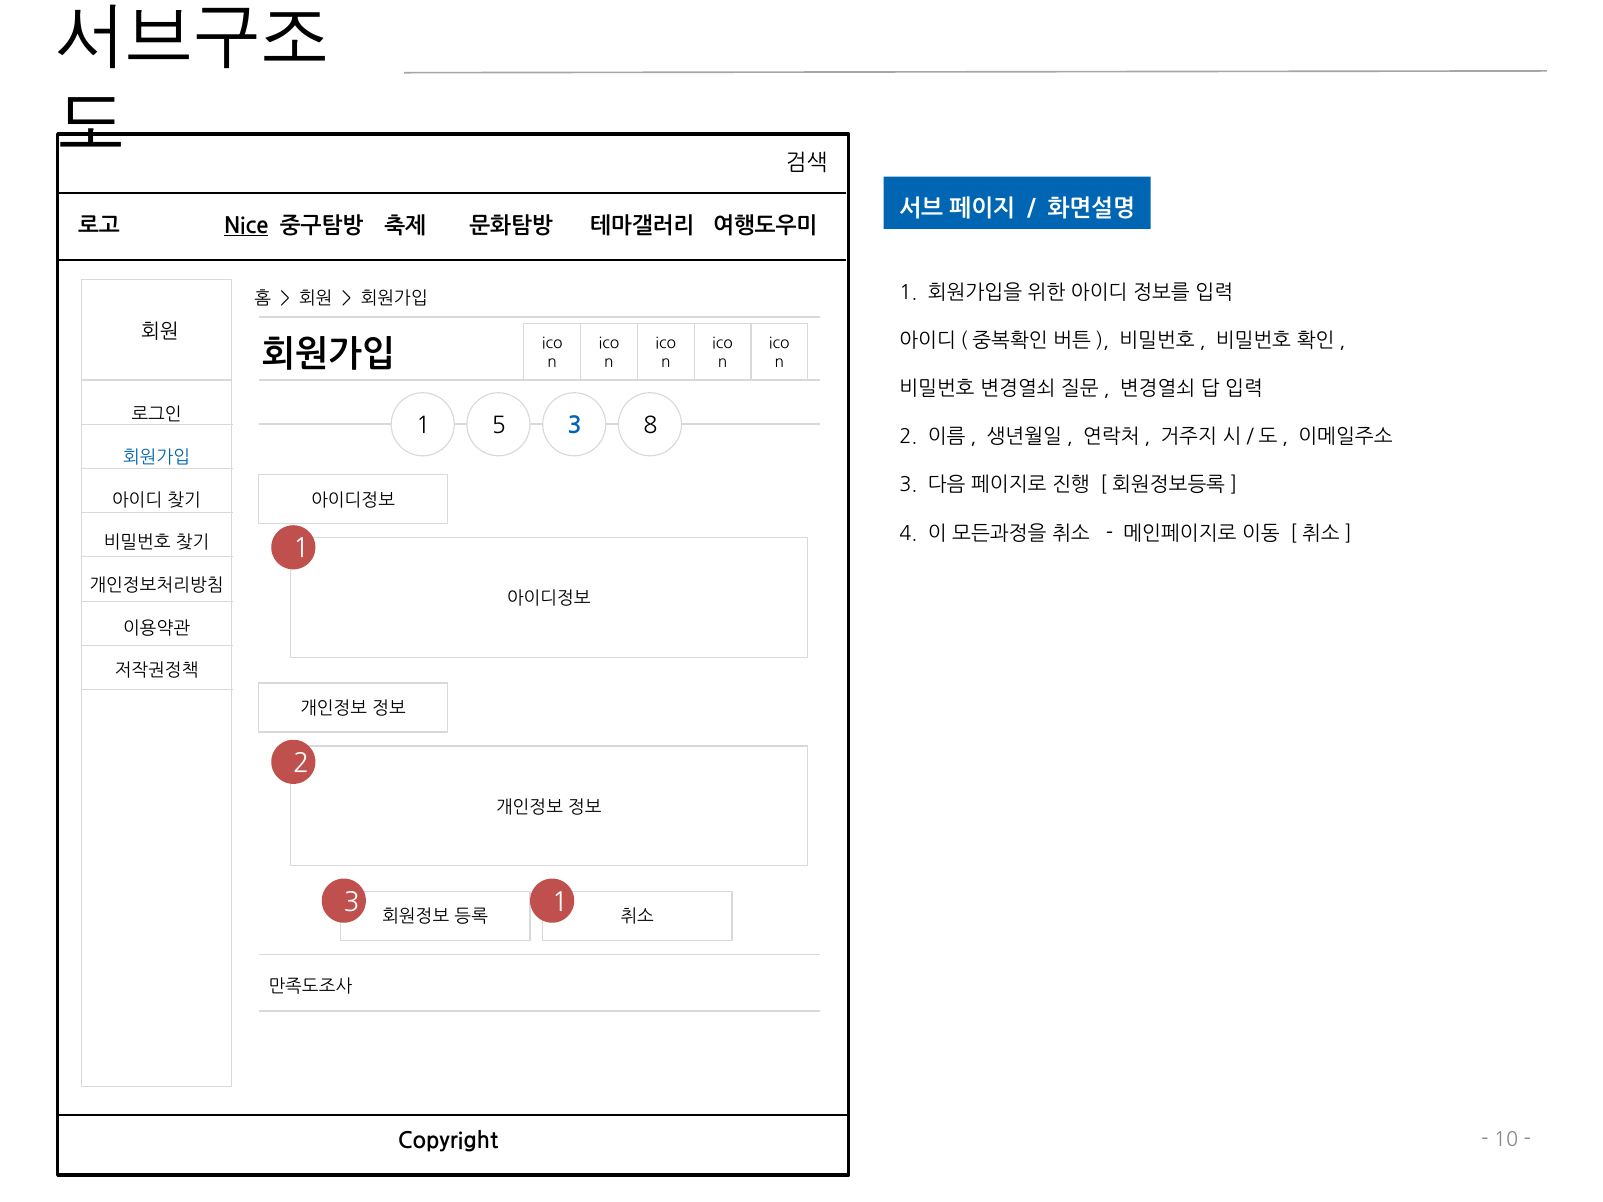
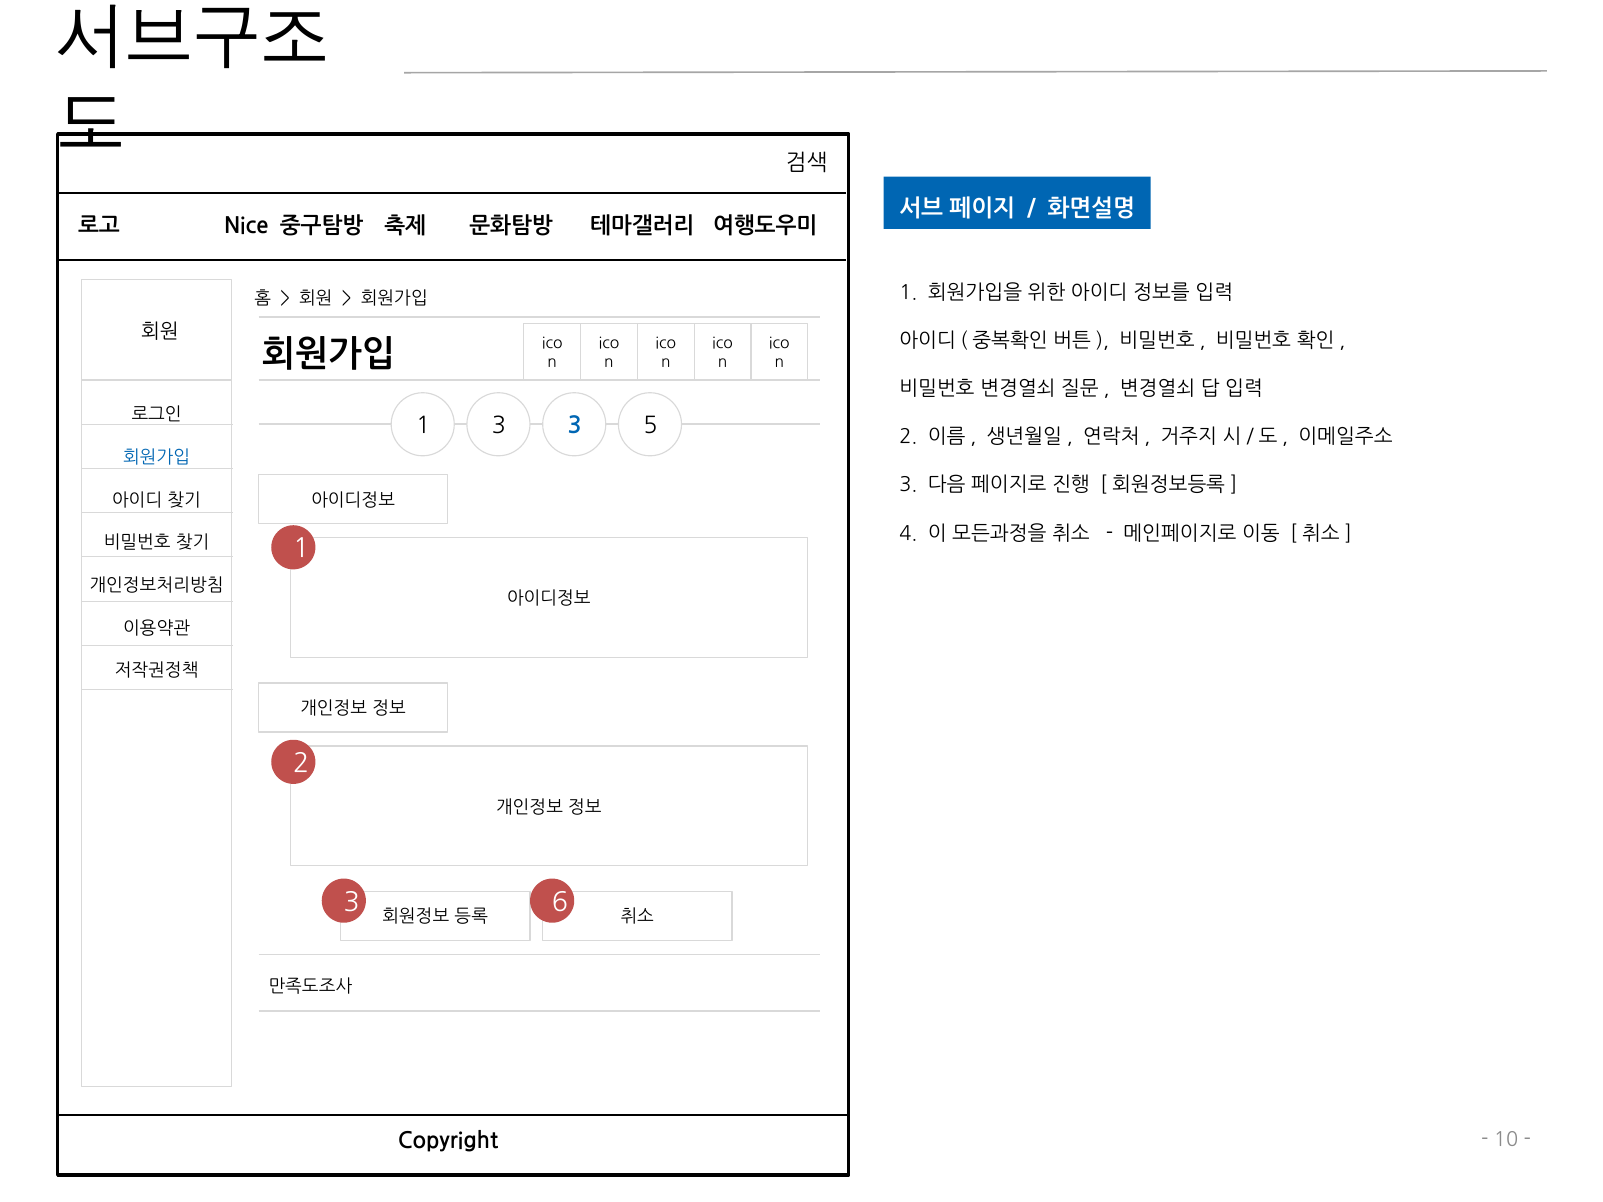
Nice underline: present -> none (246, 226)
1 5: 5 -> 3 (499, 426)
8: 8 -> 5 (650, 426)
3 1: 1 -> 6 (560, 903)
